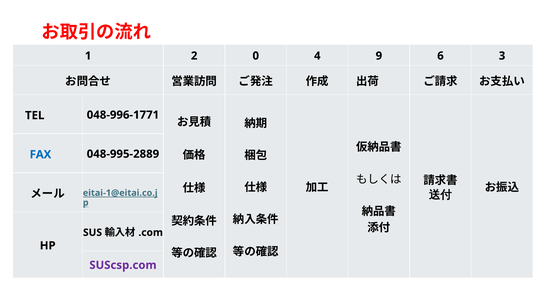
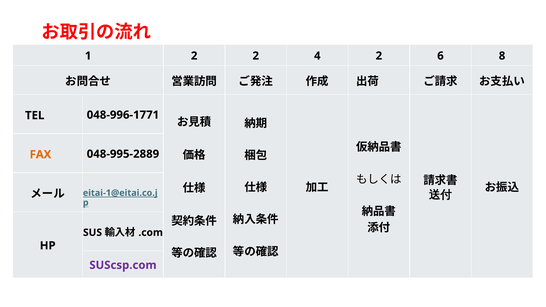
2 0: 0 -> 2 (256, 56)
4 9: 9 -> 2 (379, 56)
3: 3 -> 8 (502, 56)
FAX colour: blue -> orange (40, 155)
